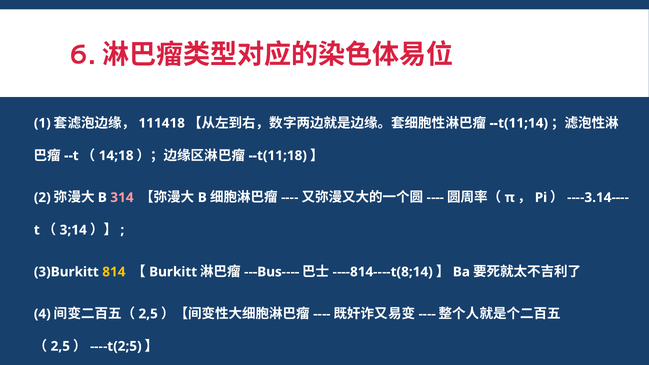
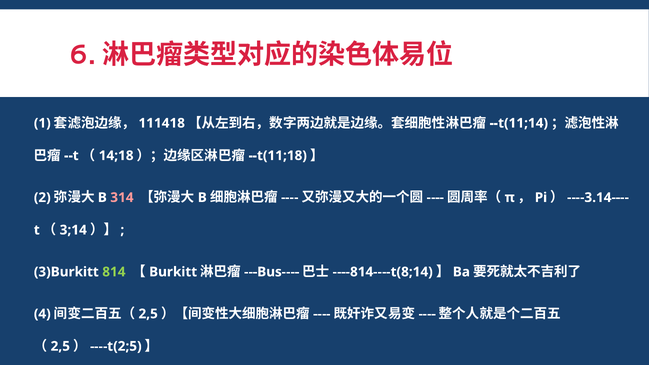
814 colour: yellow -> light green (114, 272)
